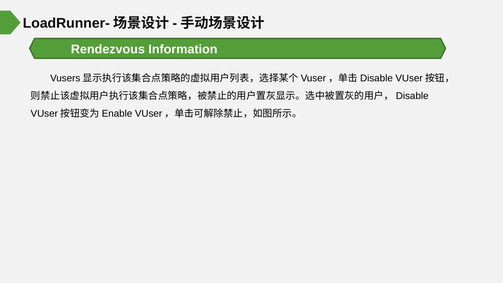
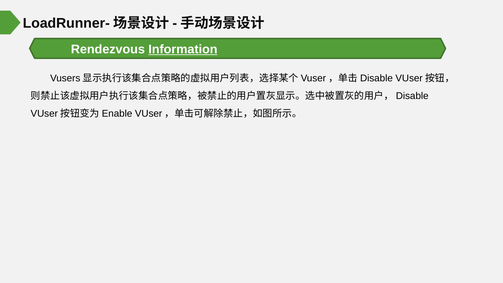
Information underline: none -> present (183, 49)
